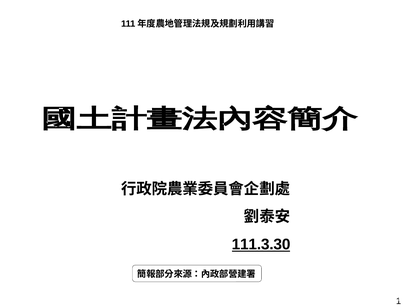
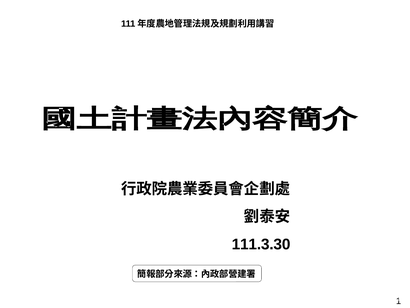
111.3.30 underline: present -> none (261, 244)
